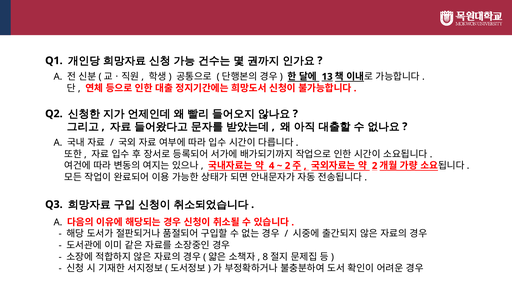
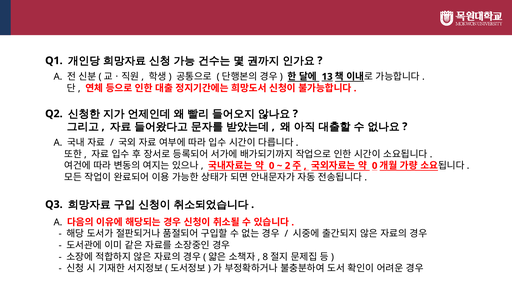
4: 4 -> 0 (272, 166)
2: 2 -> 0 (375, 166)
